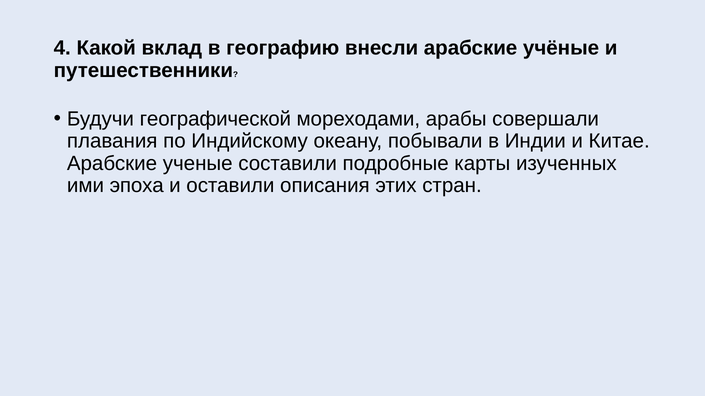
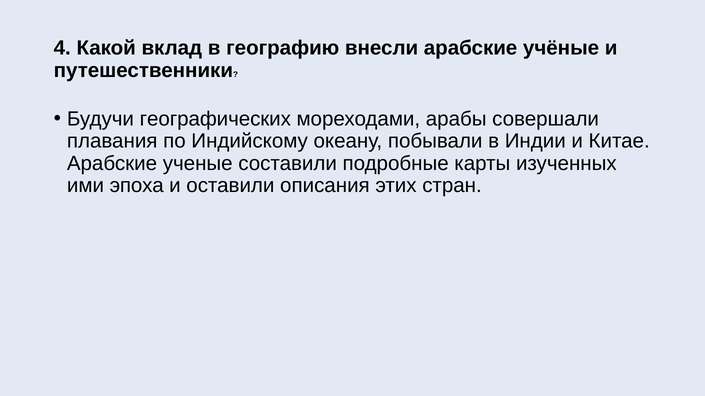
географической: географической -> географических (215, 119)
